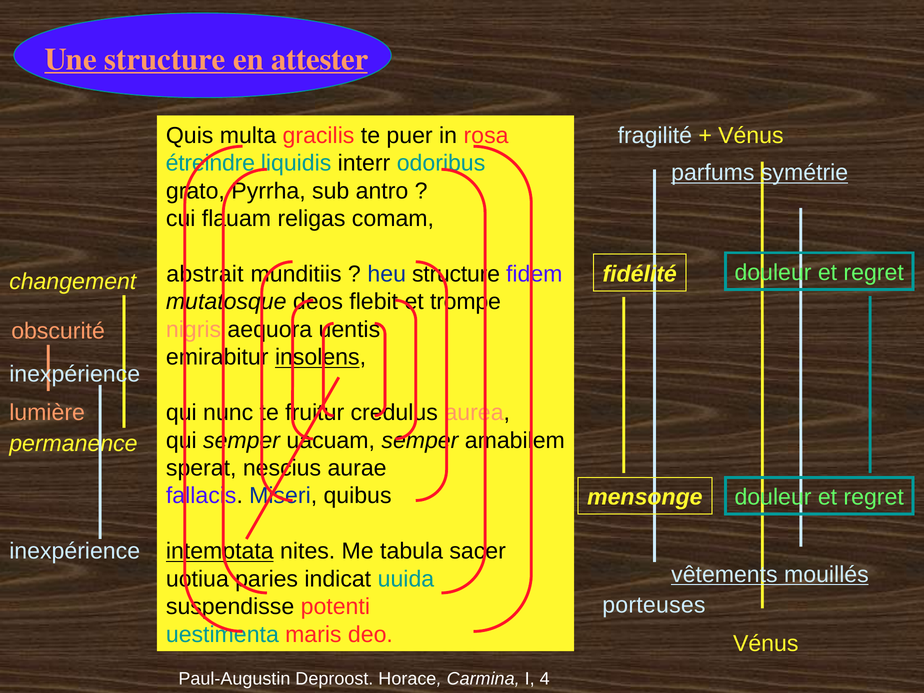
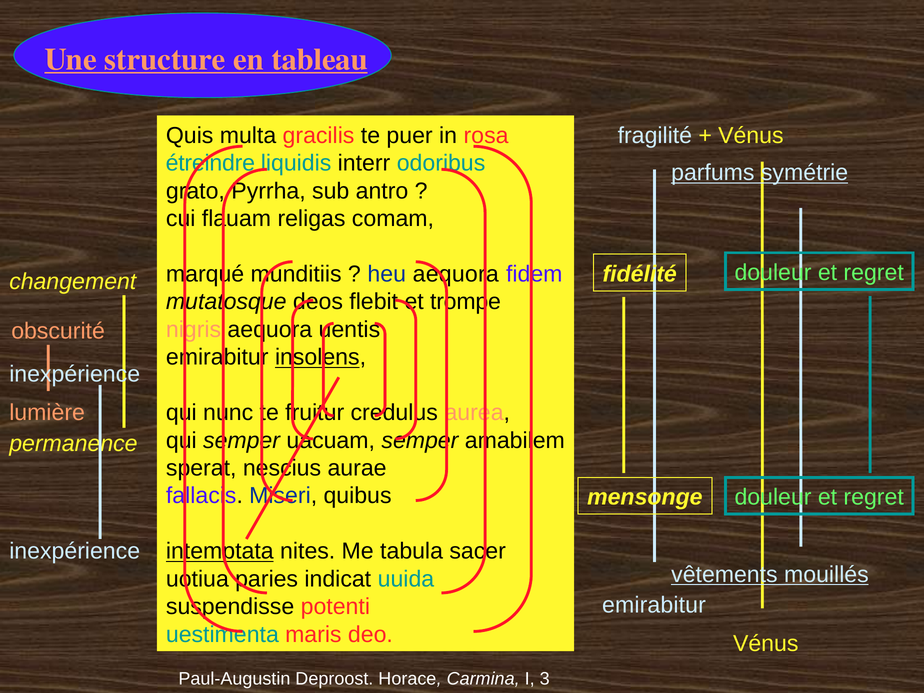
attester: attester -> tableau (320, 59)
abstrait: abstrait -> marqué (205, 274)
heu structure: structure -> aequora (456, 274)
porteuses: porteuses -> emirabitur (654, 605)
4: 4 -> 3 (545, 679)
